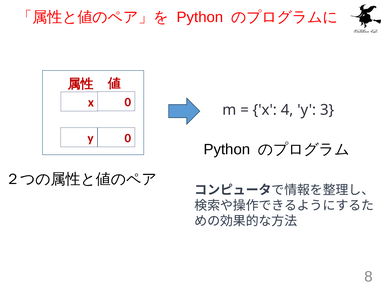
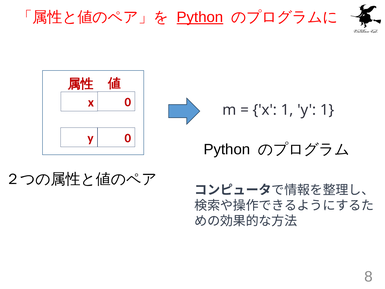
Python underline: none -> present (200, 17)
x 4: 4 -> 1 (287, 110)
y 3: 3 -> 1 (327, 110)
